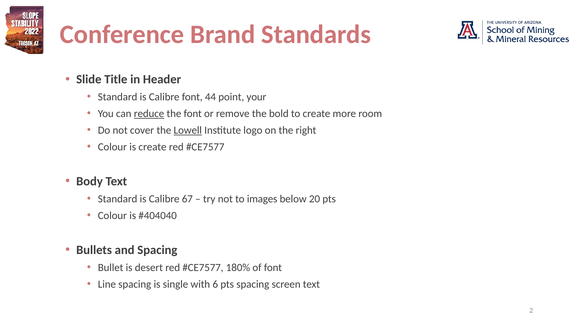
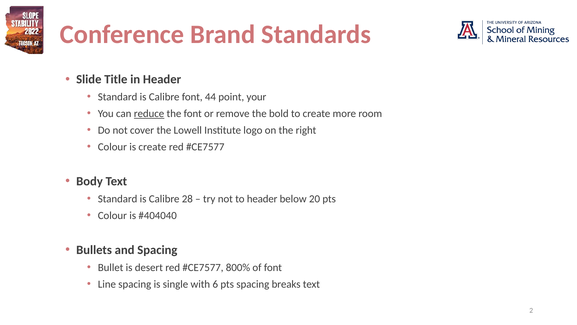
Lowell underline: present -> none (188, 130)
67: 67 -> 28 (187, 199)
to images: images -> header (262, 199)
180%: 180% -> 800% (238, 267)
screen: screen -> breaks (286, 284)
